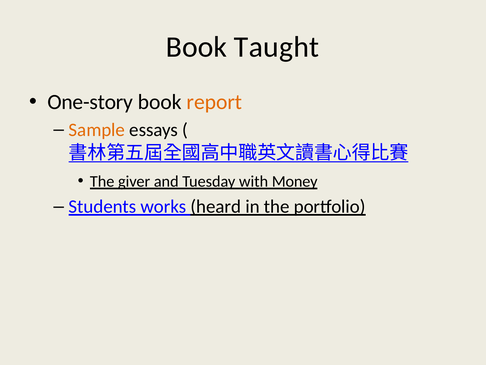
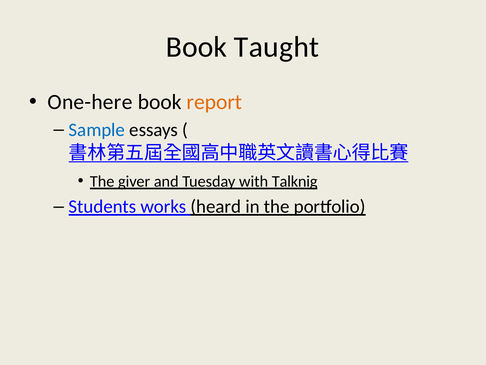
One-story: One-story -> One-here (90, 102)
Sample colour: orange -> blue (97, 130)
Money: Money -> Talknig (295, 181)
